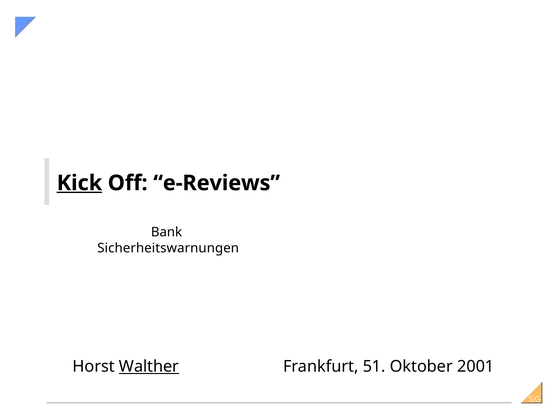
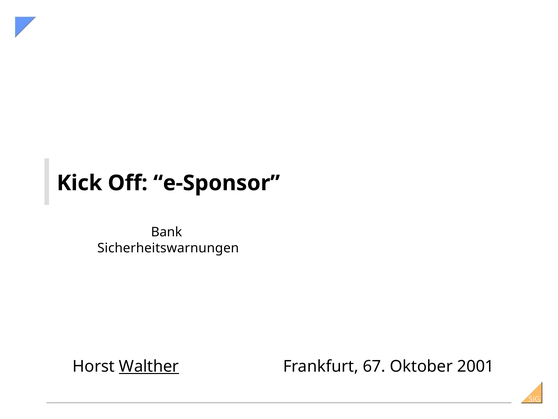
Kick underline: present -> none (79, 183)
e-Reviews: e-Reviews -> e-Sponsor (217, 183)
51: 51 -> 67 (374, 366)
